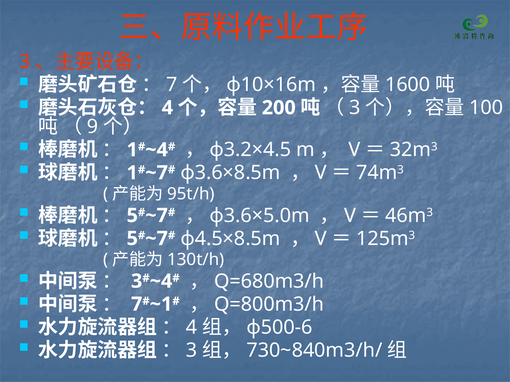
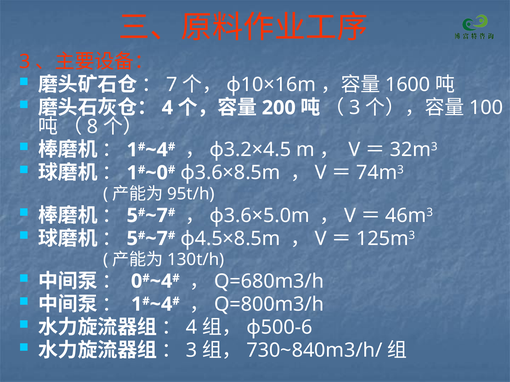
9: 9 -> 8 (93, 127)
~7: ~7 -> ~0 (157, 173)
3: 3 -> 0 (137, 282)
7: 7 -> 1 (137, 305)
~1: ~1 -> ~4 (161, 305)
